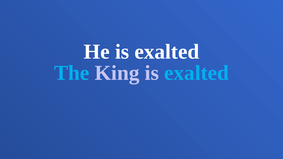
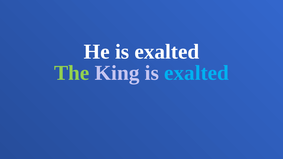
The colour: light blue -> light green (72, 73)
